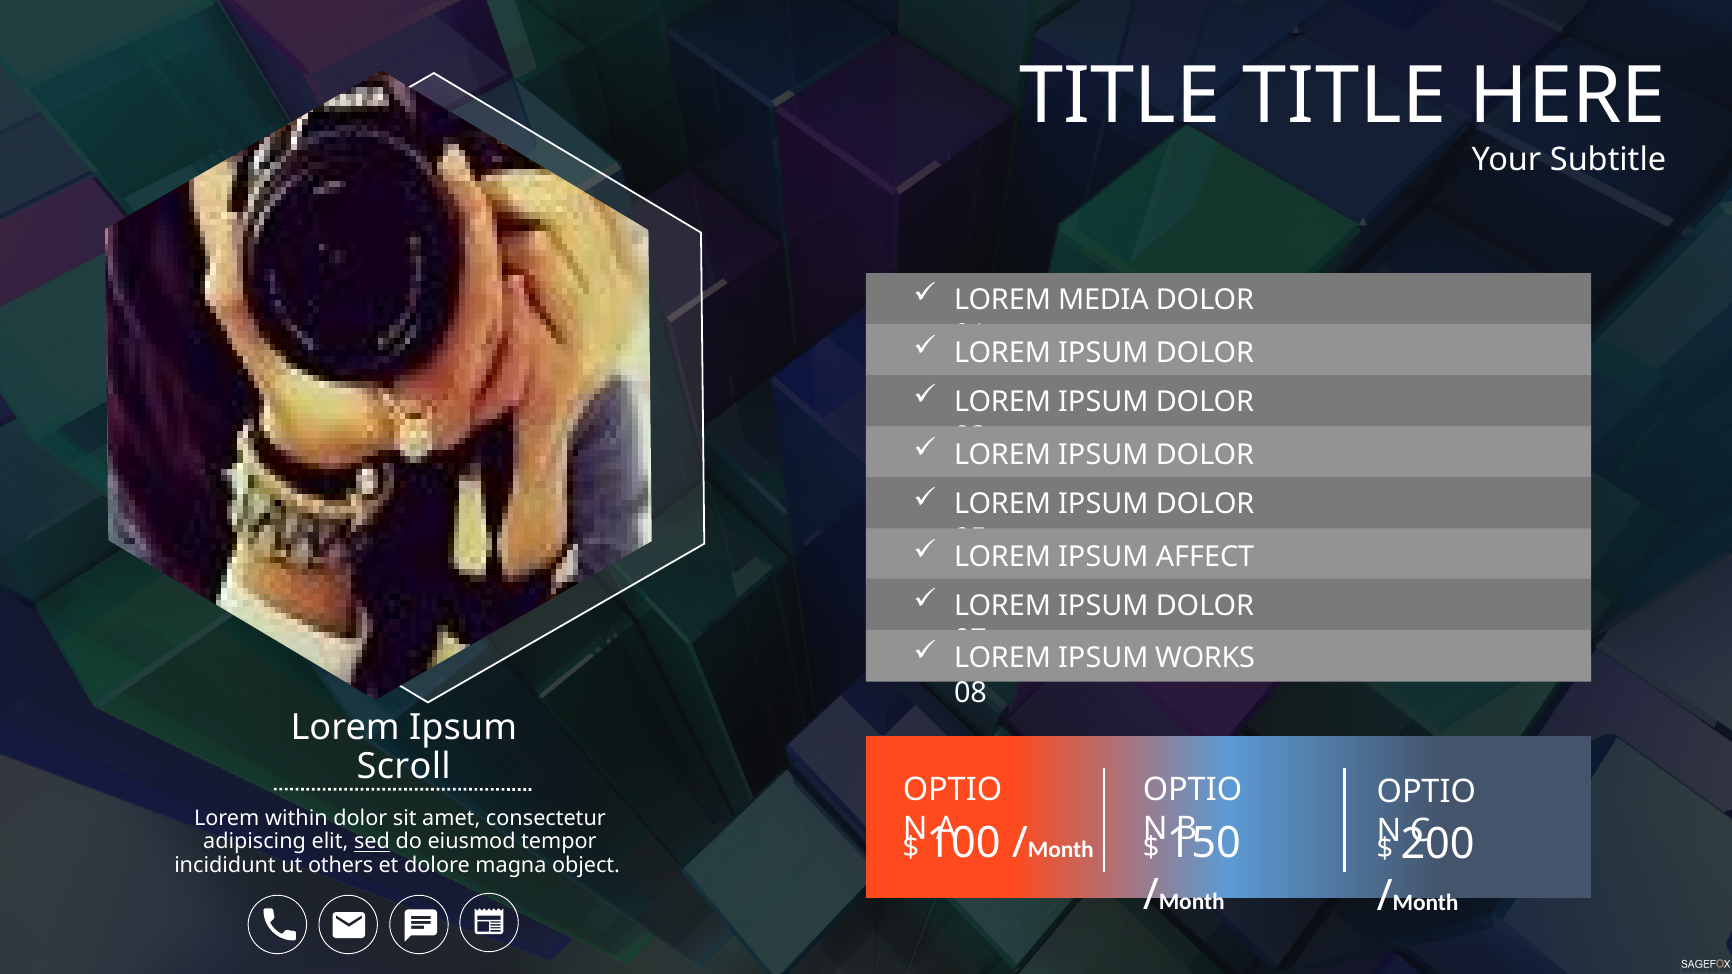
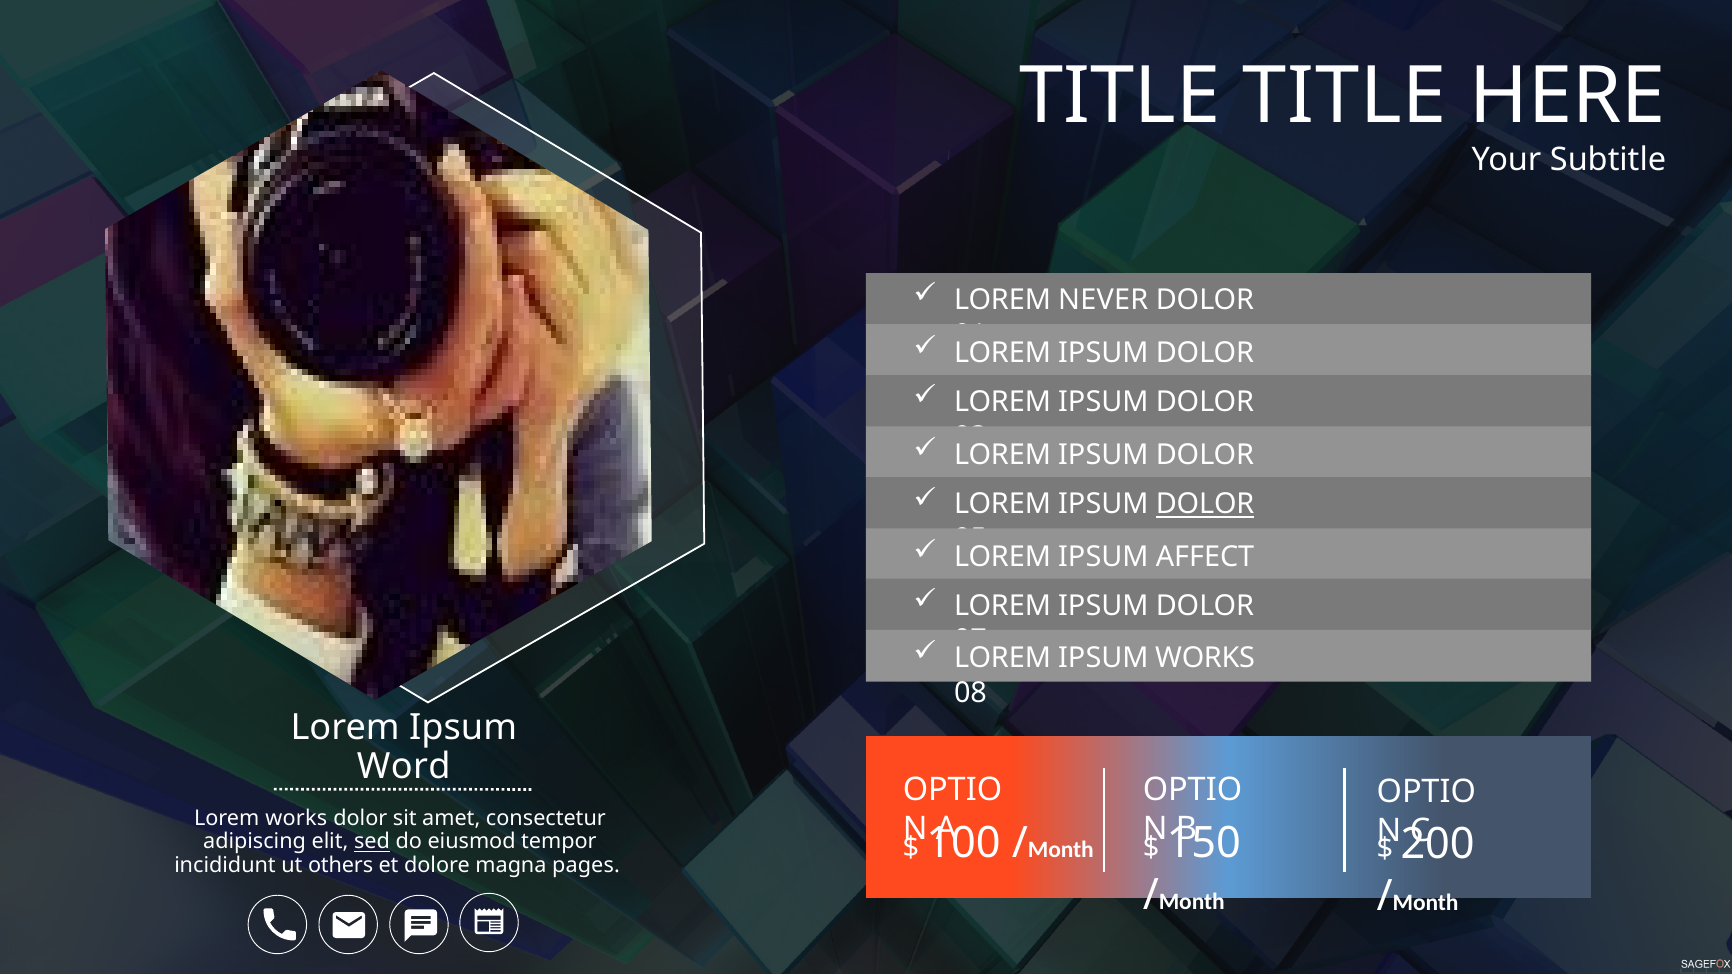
MEDIA: MEDIA -> NEVER (1103, 300)
DOLOR underline: none -> present (1205, 504)
Scroll: Scroll -> Word (404, 767)
Lorem within: within -> works (296, 819)
object: object -> pages (586, 865)
